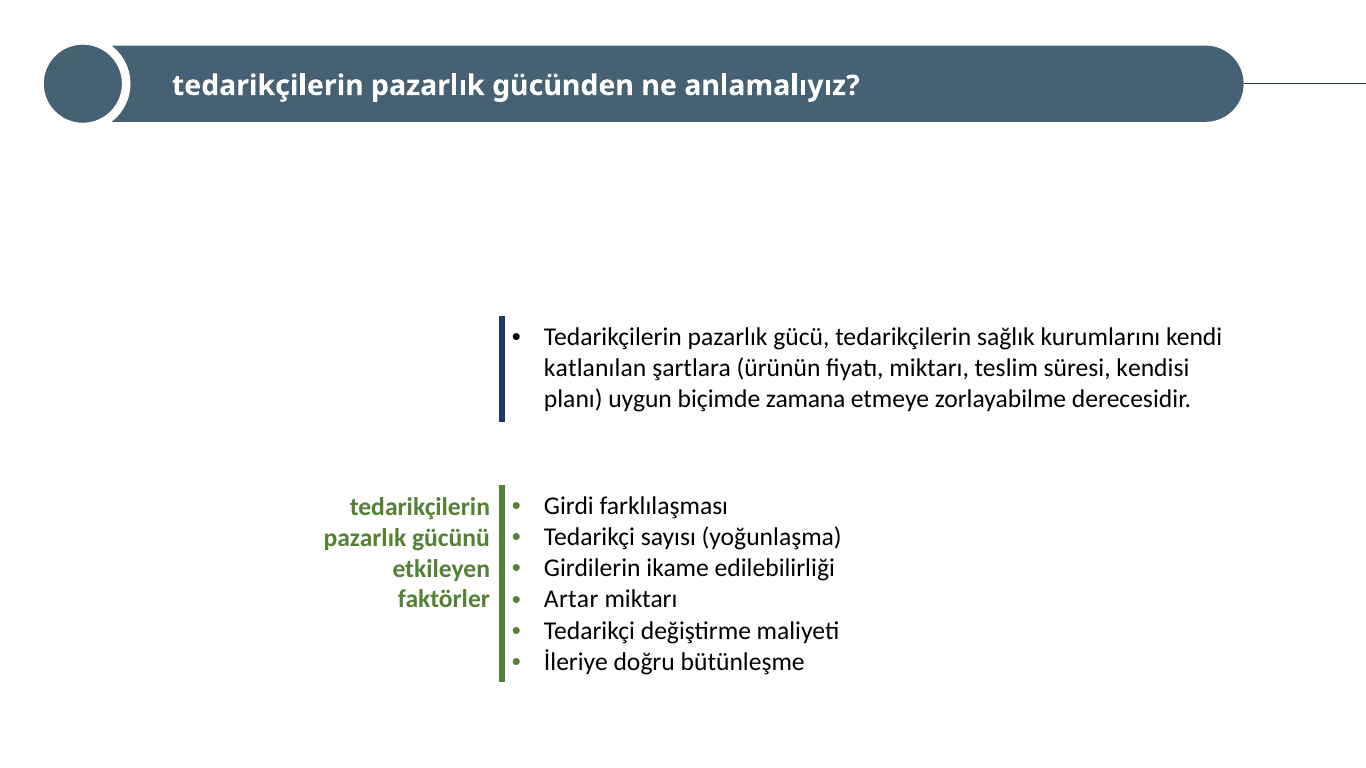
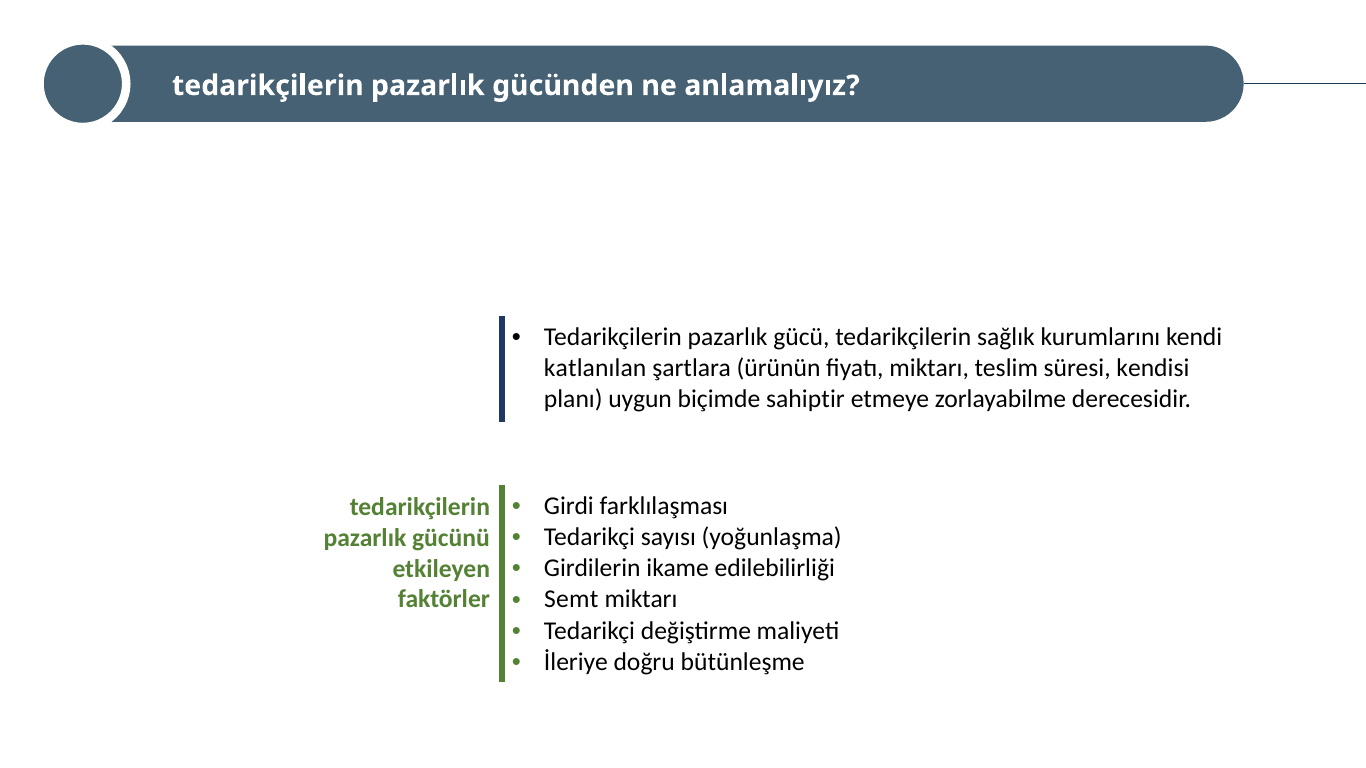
zamana: zamana -> sahiptir (805, 400)
Artar: Artar -> Semt (571, 600)
